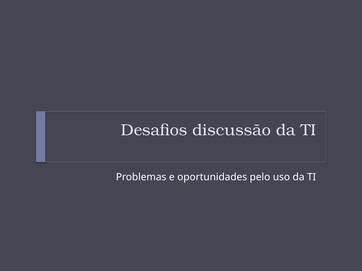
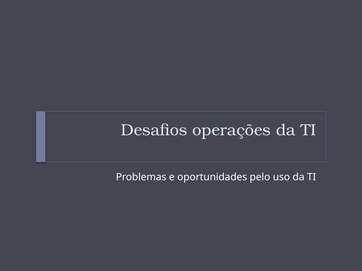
discussão: discussão -> operações (232, 130)
